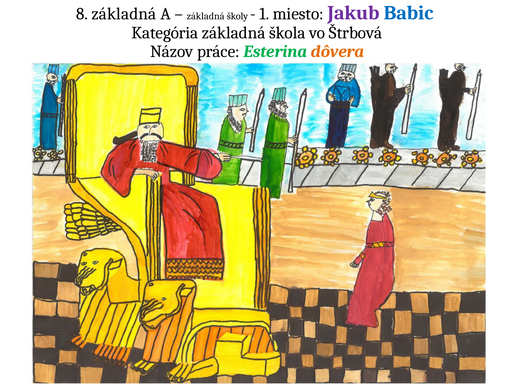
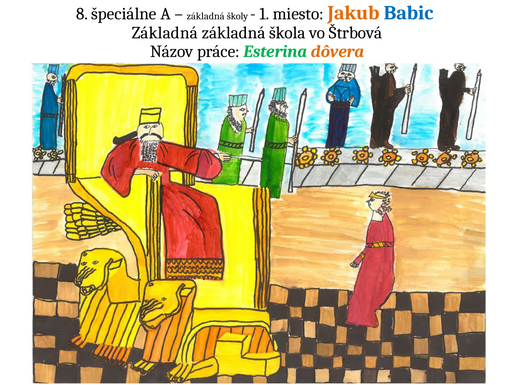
8 základná: základná -> špeciálne (124, 14)
Jakub colour: purple -> orange (353, 13)
Kategória: Kategória -> Základná (165, 33)
